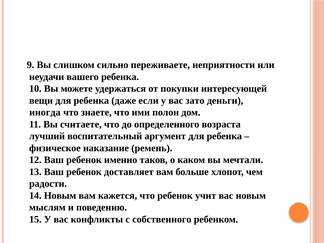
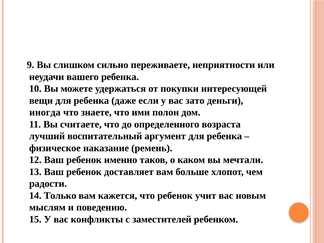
14 Новым: Новым -> Только (60, 196)
собственного: собственного -> заместителей (162, 219)
